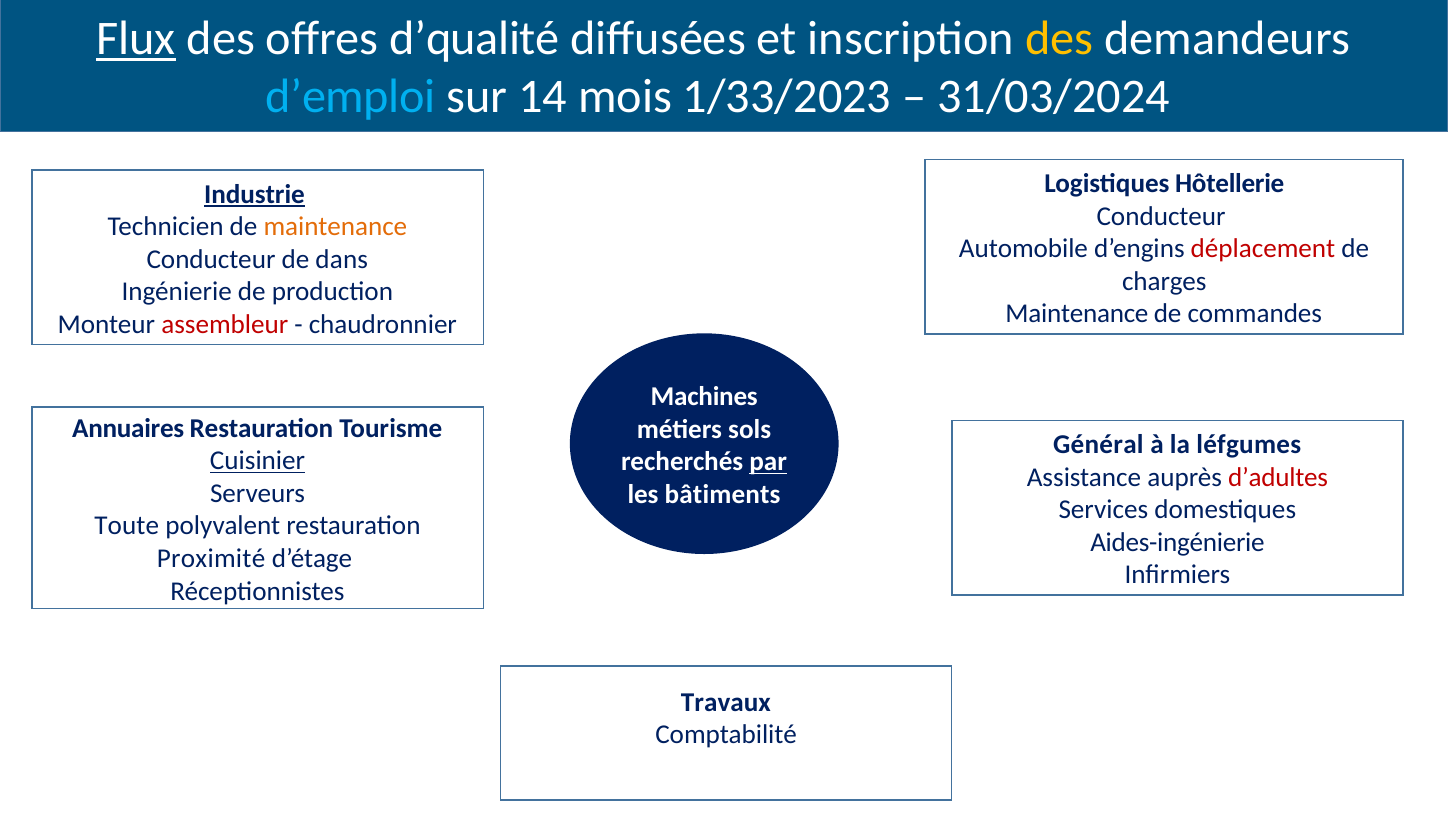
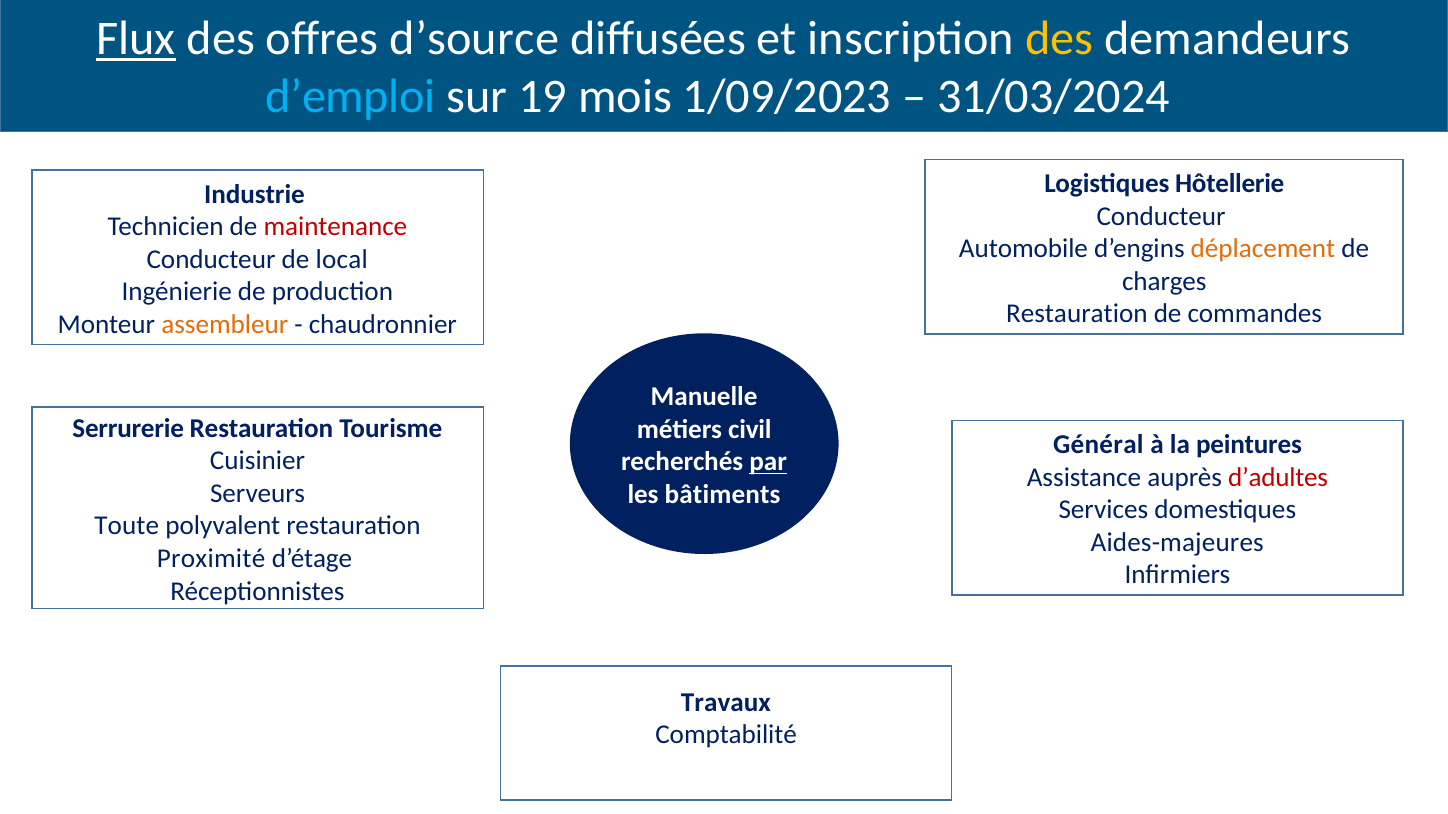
d’qualité: d’qualité -> d’source (474, 39)
14: 14 -> 19 (543, 97)
1/33/2023: 1/33/2023 -> 1/09/2023 (787, 97)
Industrie underline: present -> none (254, 194)
maintenance colour: orange -> red (335, 227)
déplacement colour: red -> orange (1263, 249)
dans: dans -> local (342, 260)
Maintenance: Maintenance -> Restauration (1077, 314)
assembleur colour: red -> orange (225, 325)
Machines: Machines -> Manuelle (704, 397)
Annuaires: Annuaires -> Serrurerie (128, 429)
sols: sols -> civil (750, 429)
léfgumes: léfgumes -> peintures (1249, 445)
Cuisinier underline: present -> none (258, 461)
Aides-ingénierie: Aides-ingénierie -> Aides-majeures (1177, 543)
